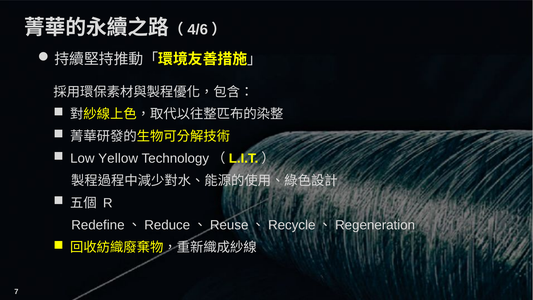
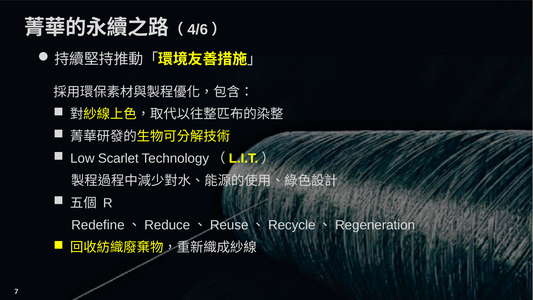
Yellow: Yellow -> Scarlet (118, 159)
